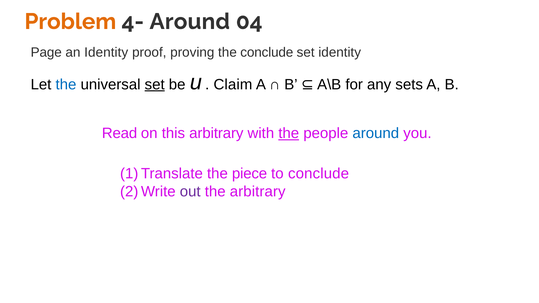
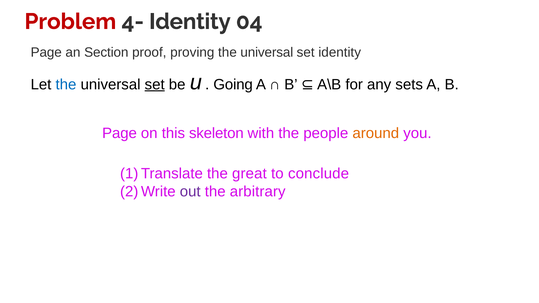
Problem colour: orange -> red (70, 22)
4- Around: Around -> Identity (190, 22)
an Identity: Identity -> Section (106, 52)
proving the conclude: conclude -> universal (267, 52)
Claim: Claim -> Going (233, 85)
Read: Read -> Page (119, 133)
this arbitrary: arbitrary -> skeleton (216, 133)
the underline: present -> none (289, 133)
around colour: blue -> orange (376, 133)
piece: piece -> great (249, 174)
